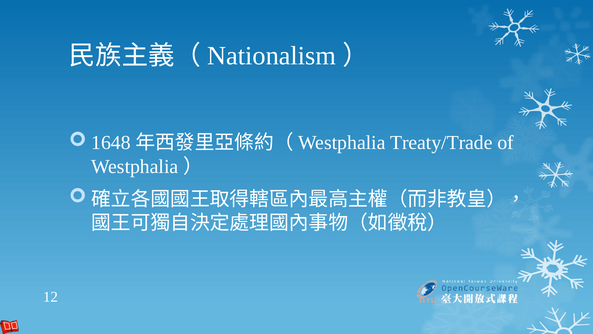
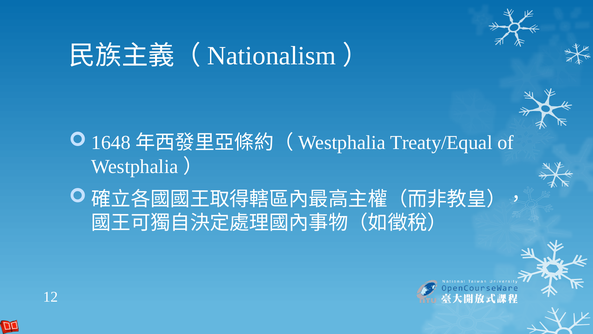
Treaty/Trade: Treaty/Trade -> Treaty/Equal (441, 143)
